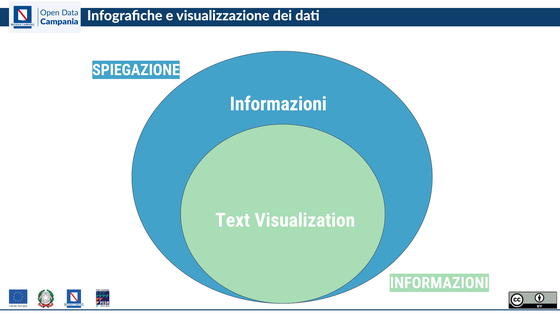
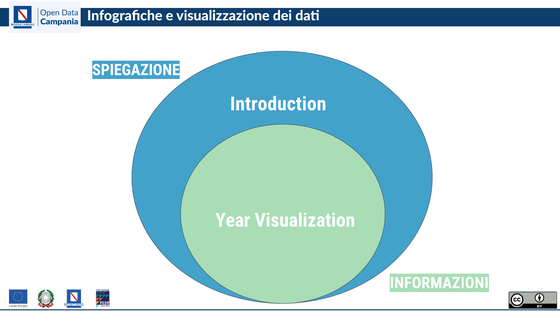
Informazioni: Informazioni -> Introduction (278, 104)
Text: Text -> Year (233, 220)
